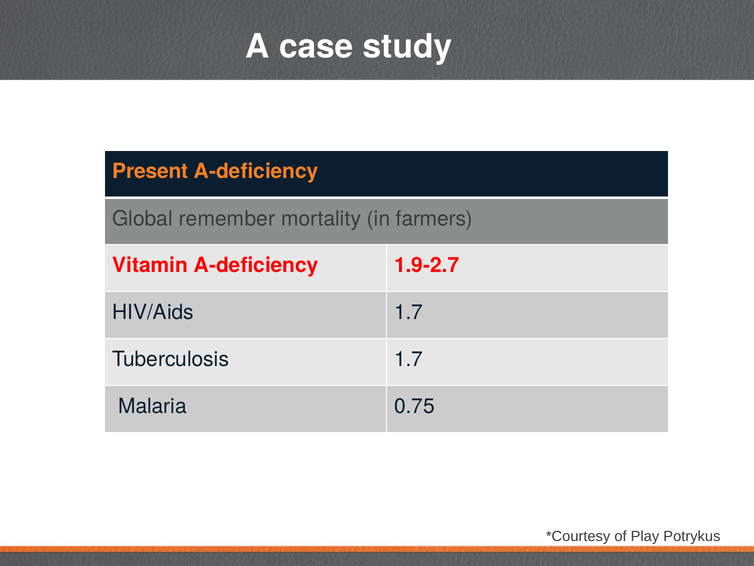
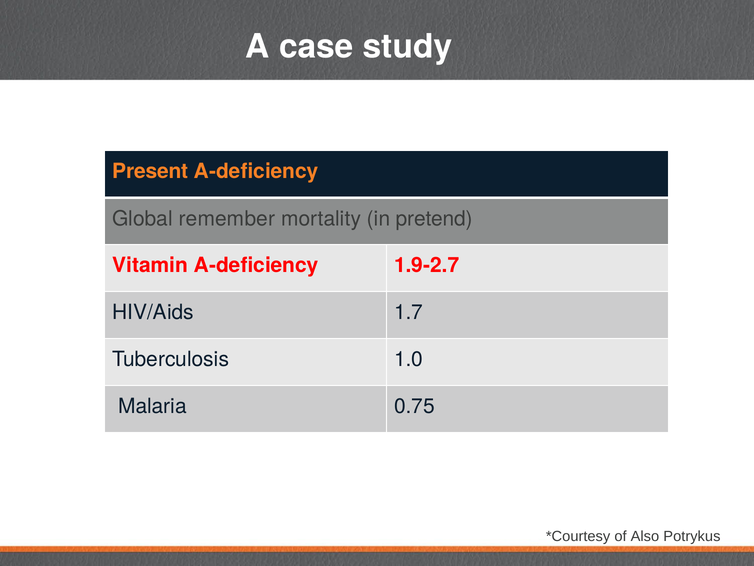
farmers: farmers -> pretend (434, 219)
Tuberculosis 1.7: 1.7 -> 1.0 (409, 359)
Play: Play -> Also (645, 536)
